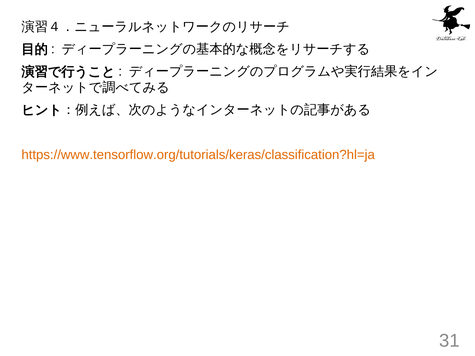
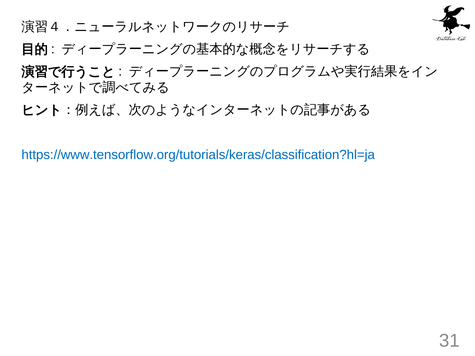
https://www.tensorflow.org/tutorials/keras/classification?hl=ja colour: orange -> blue (198, 155)
